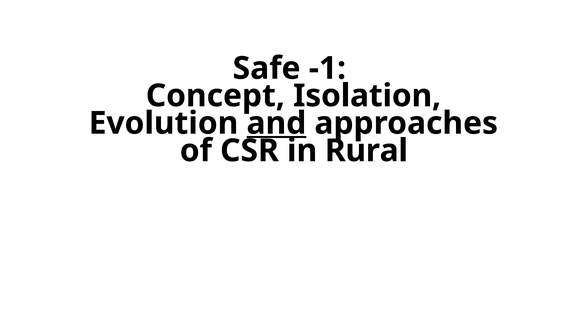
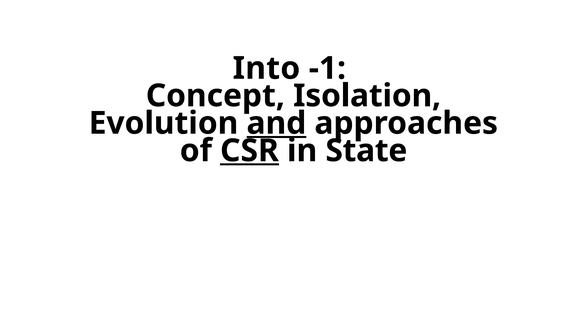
Safe: Safe -> Into (266, 68)
CSR underline: none -> present (249, 151)
Rural: Rural -> State (366, 151)
